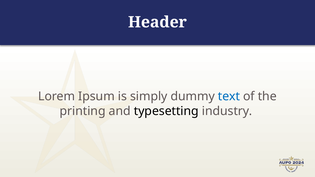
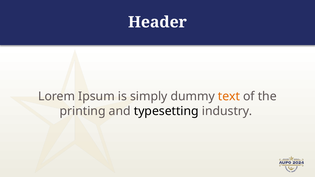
text colour: blue -> orange (229, 97)
